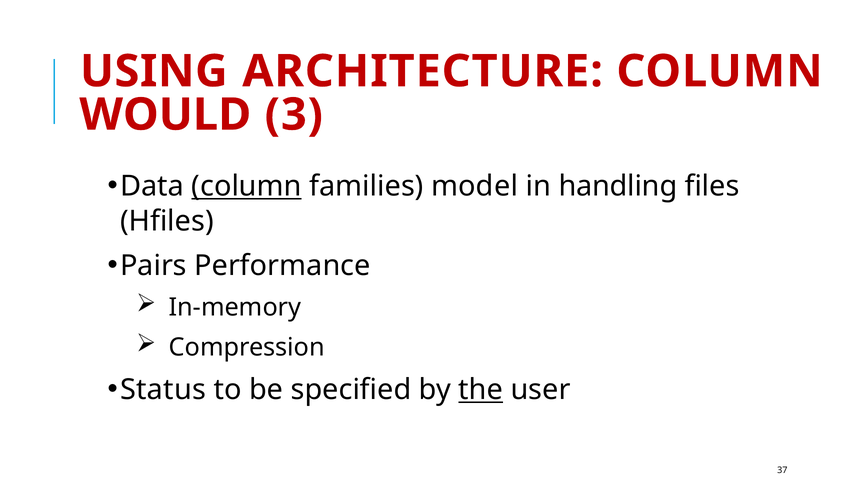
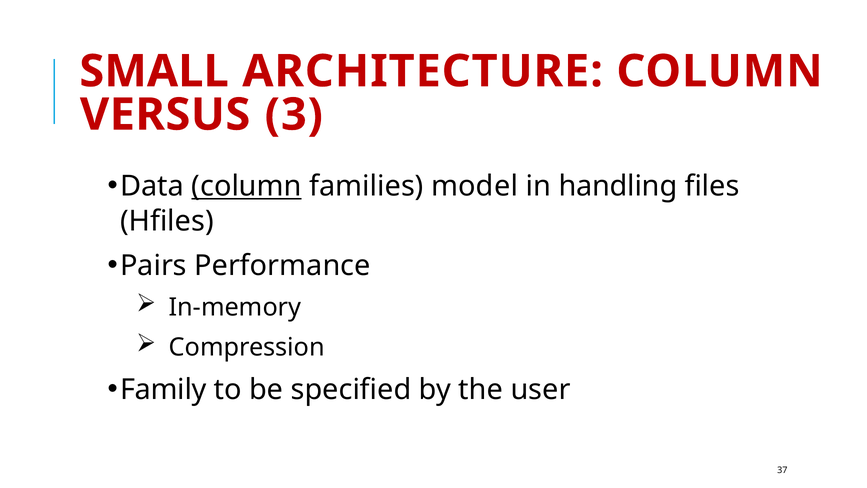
USING: USING -> SMALL (154, 71)
WOULD: WOULD -> VERSUS (165, 115)
Status: Status -> Family (163, 390)
the underline: present -> none (481, 390)
